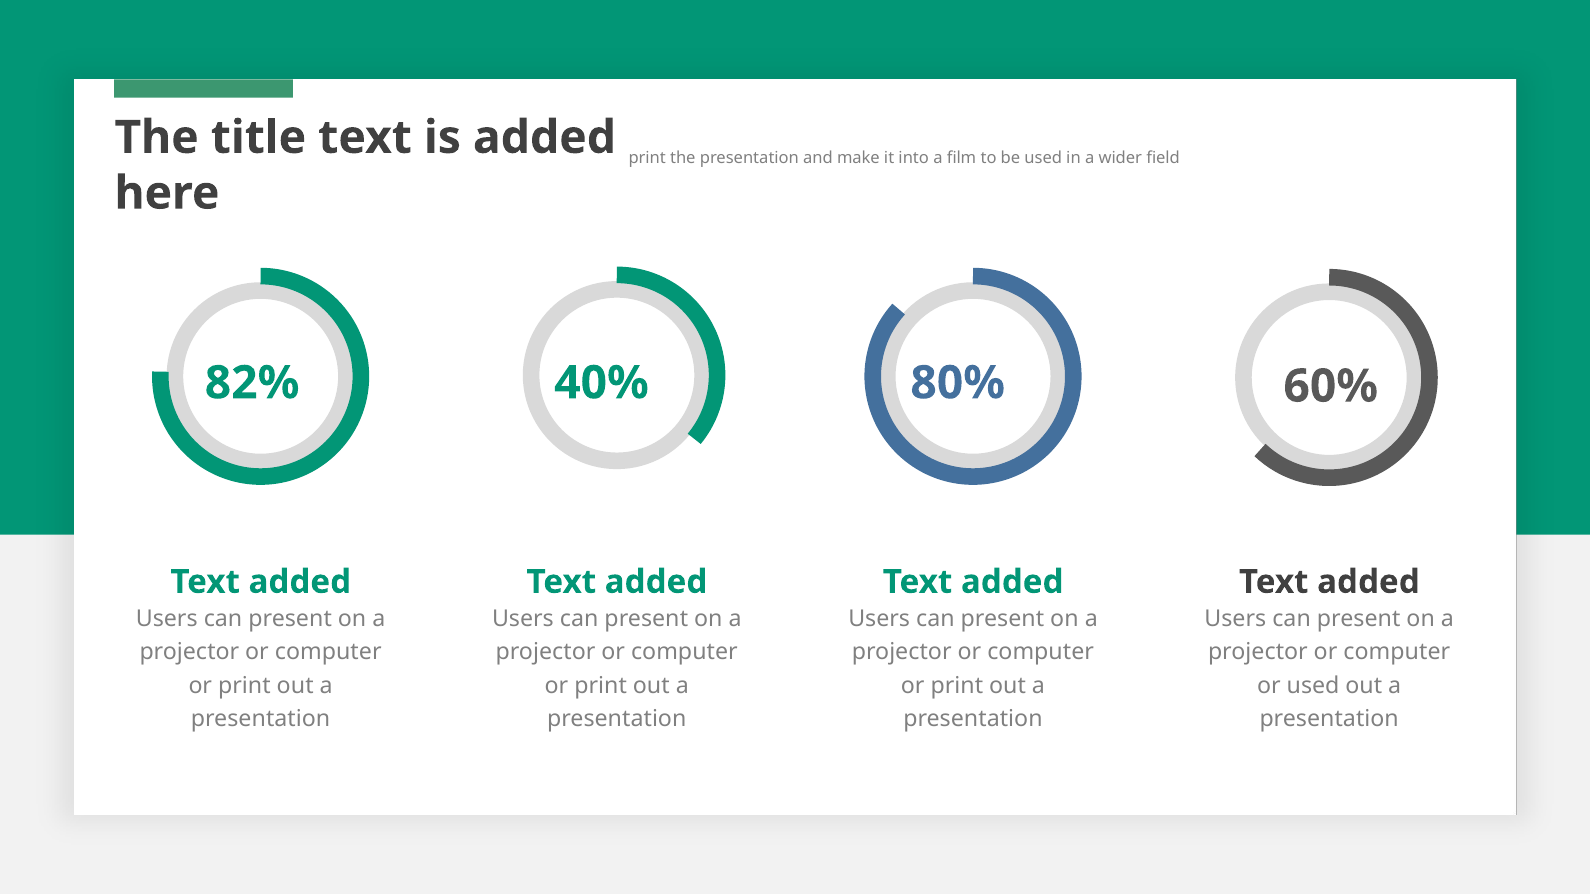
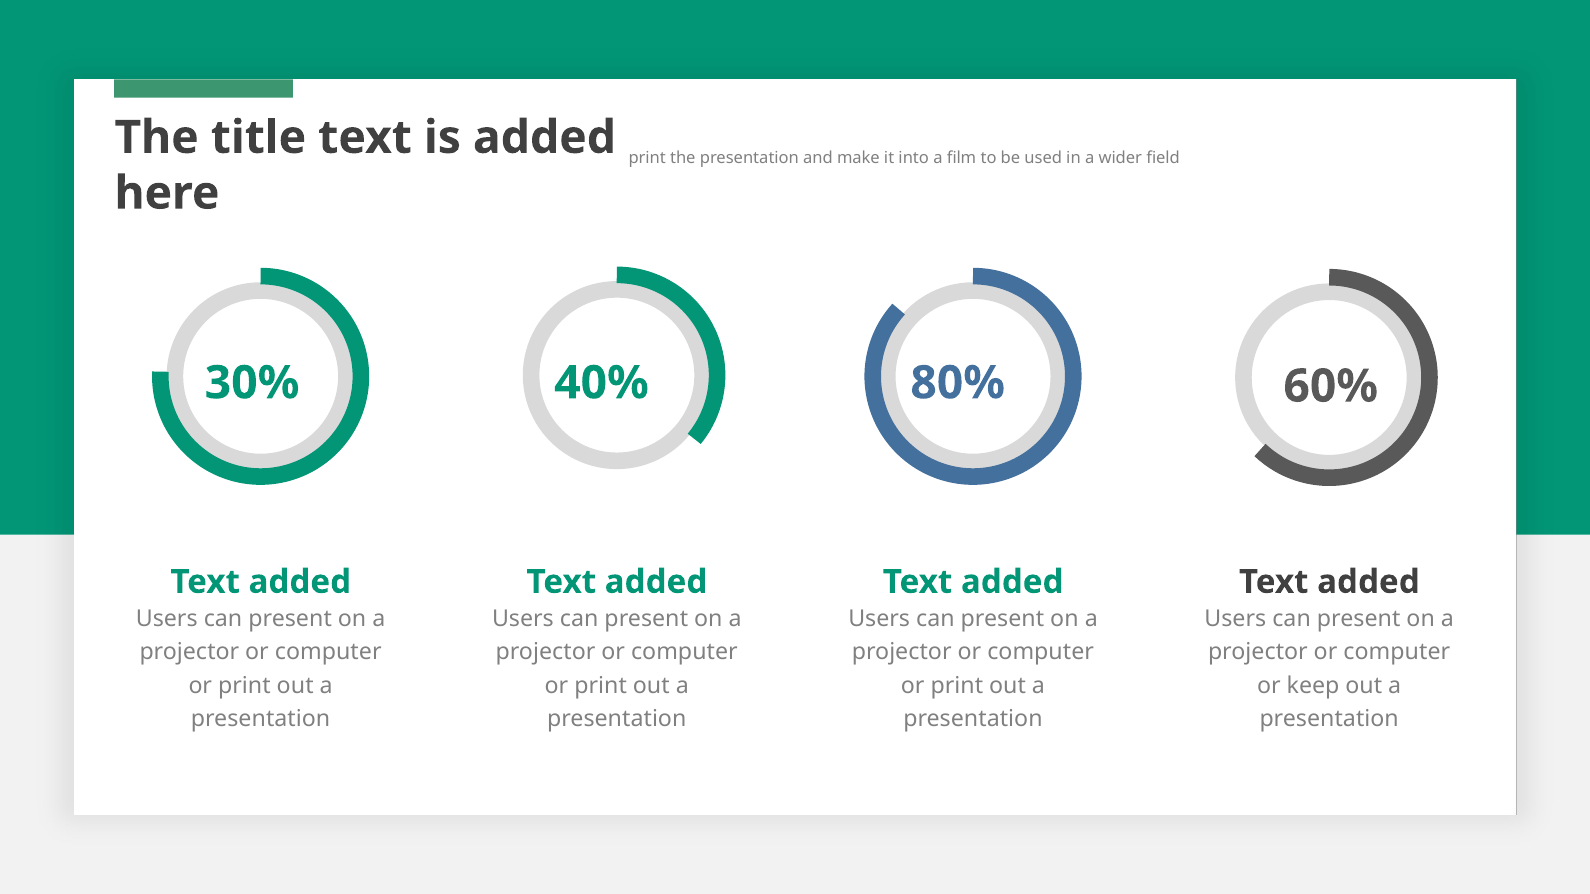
82%: 82% -> 30% (252, 383)
or used: used -> keep (1313, 686)
